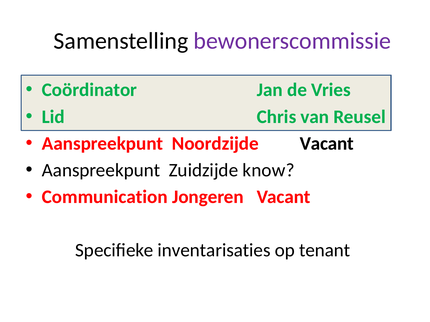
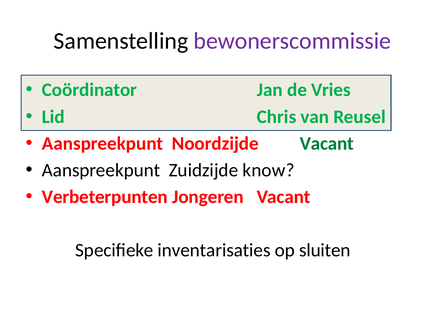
Vacant colour: black -> green (327, 144)
Communication: Communication -> Verbeterpunten (105, 197)
tenant: tenant -> sluiten (325, 251)
